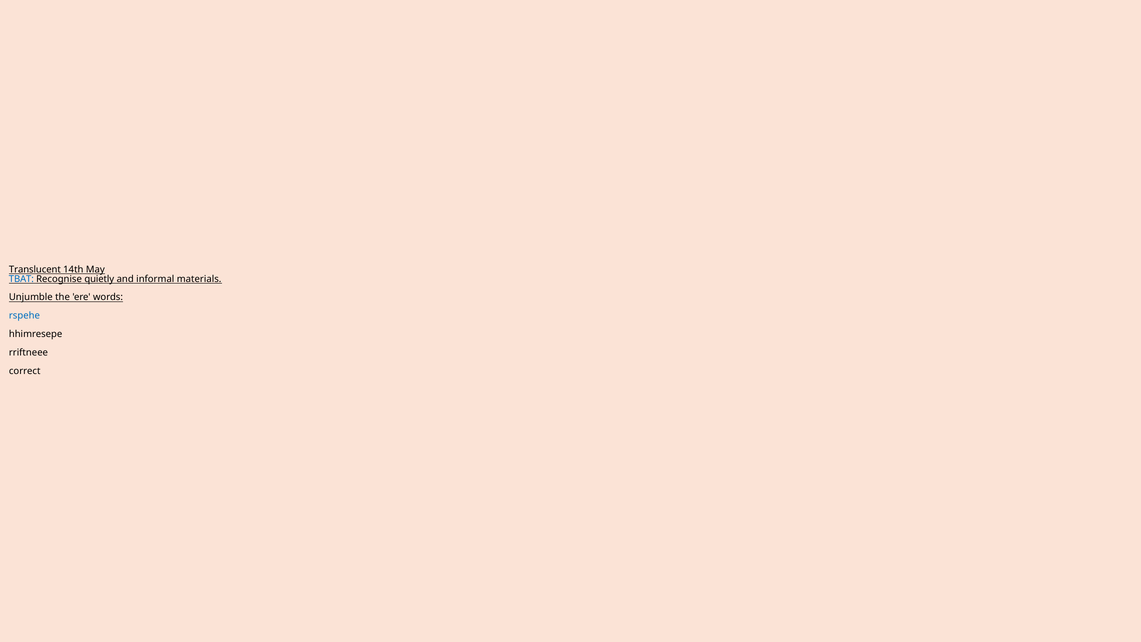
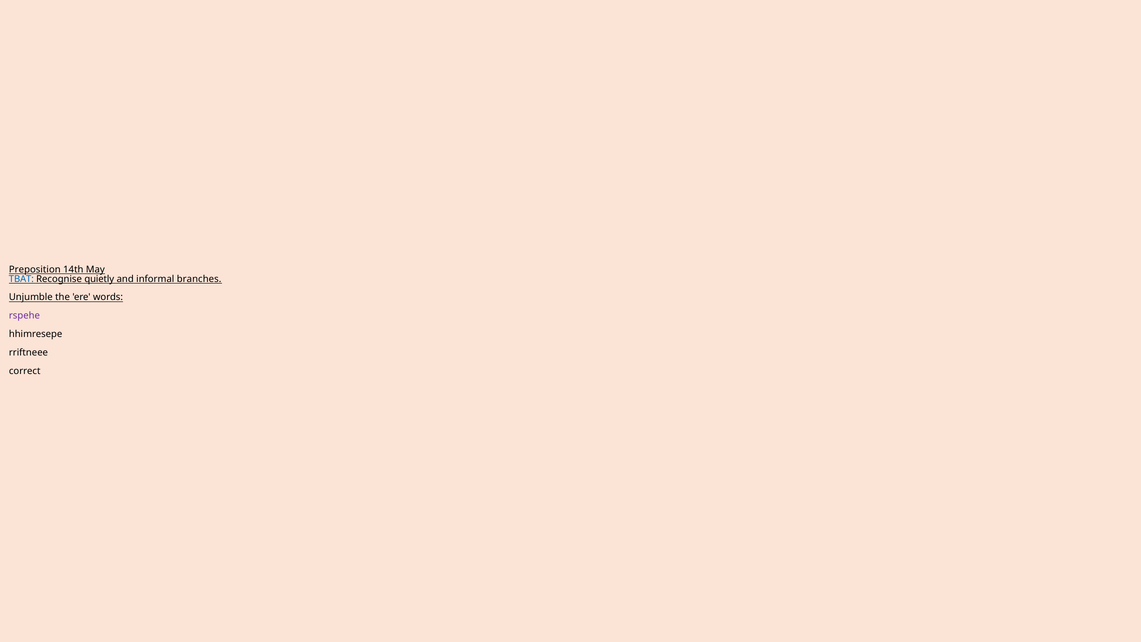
Translucent: Translucent -> Preposition (35, 270)
materials: materials -> branches (199, 279)
rspehe colour: blue -> purple (24, 316)
